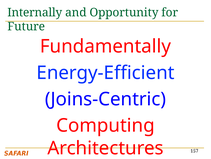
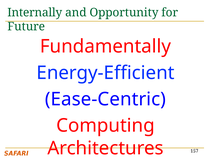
Joins-Centric: Joins-Centric -> Ease-Centric (105, 99)
